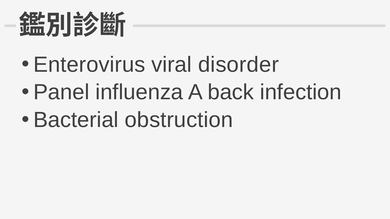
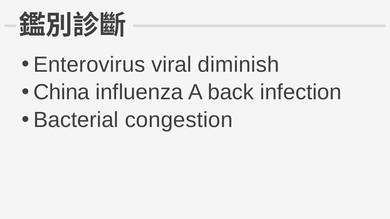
disorder: disorder -> diminish (238, 65)
Panel: Panel -> China (61, 92)
obstruction: obstruction -> congestion (179, 120)
